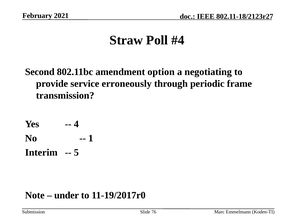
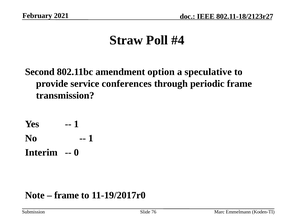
negotiating: negotiating -> speculative (208, 72)
erroneously: erroneously -> conferences (127, 84)
4: 4 -> 1 (76, 124)
5: 5 -> 0 (76, 152)
under: under -> frame (67, 195)
